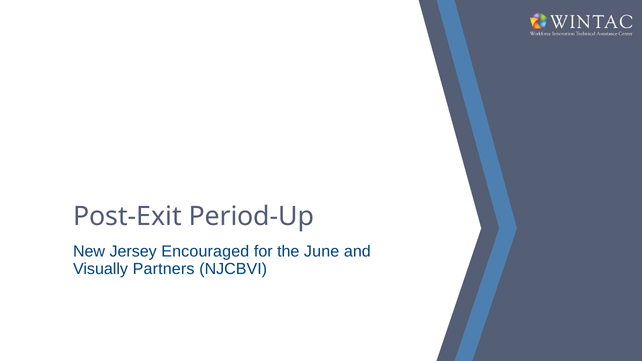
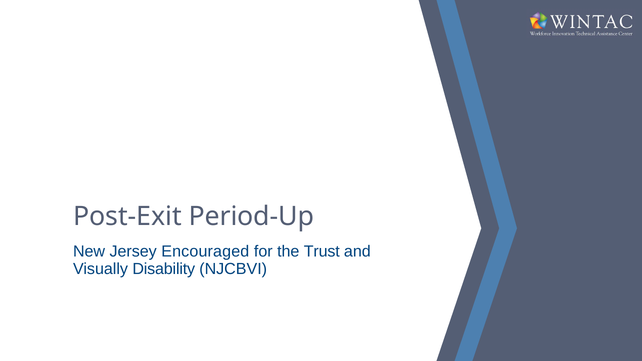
June: June -> Trust (322, 252)
Partners: Partners -> Disability (164, 269)
